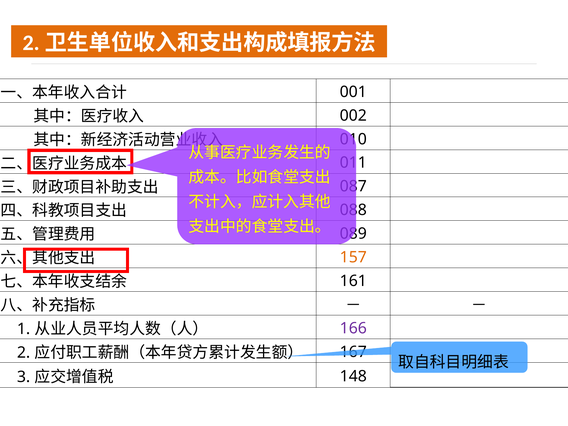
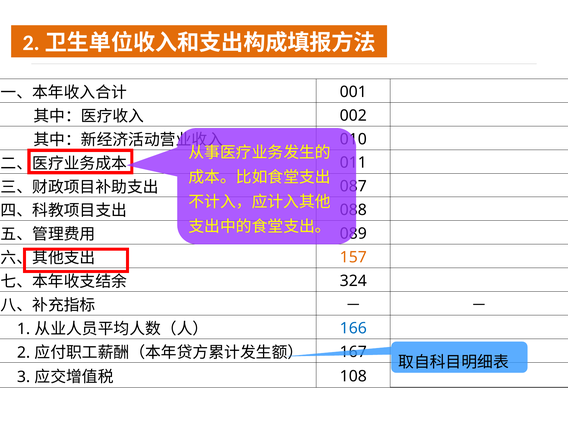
161: 161 -> 324 (353, 281)
166 colour: purple -> blue (353, 328)
148: 148 -> 108 (353, 376)
